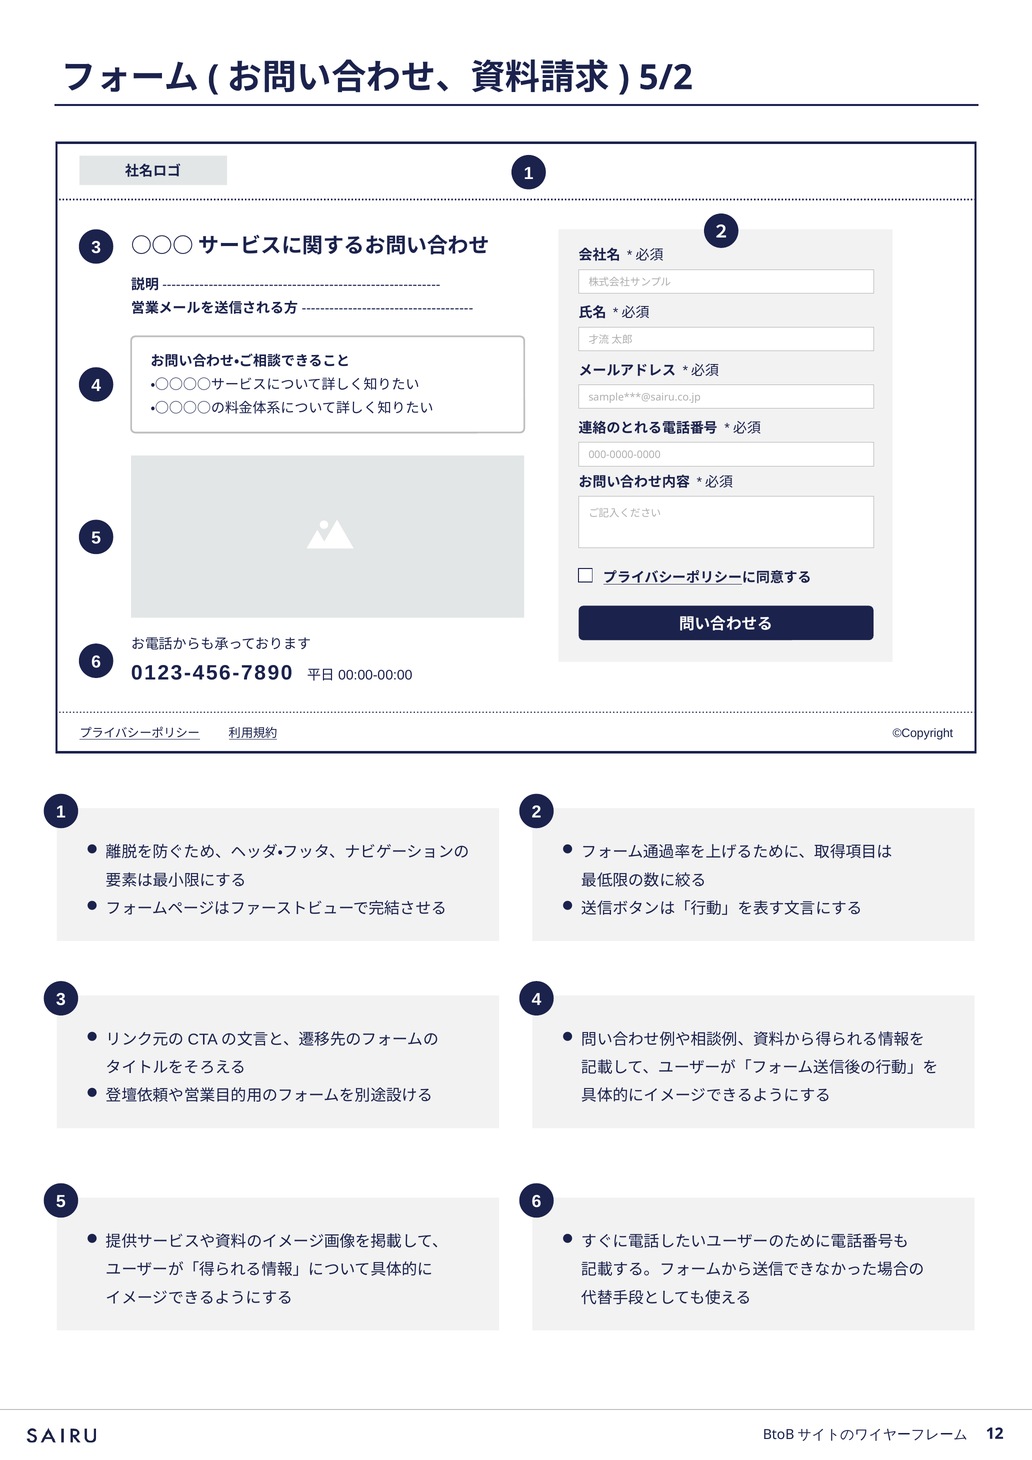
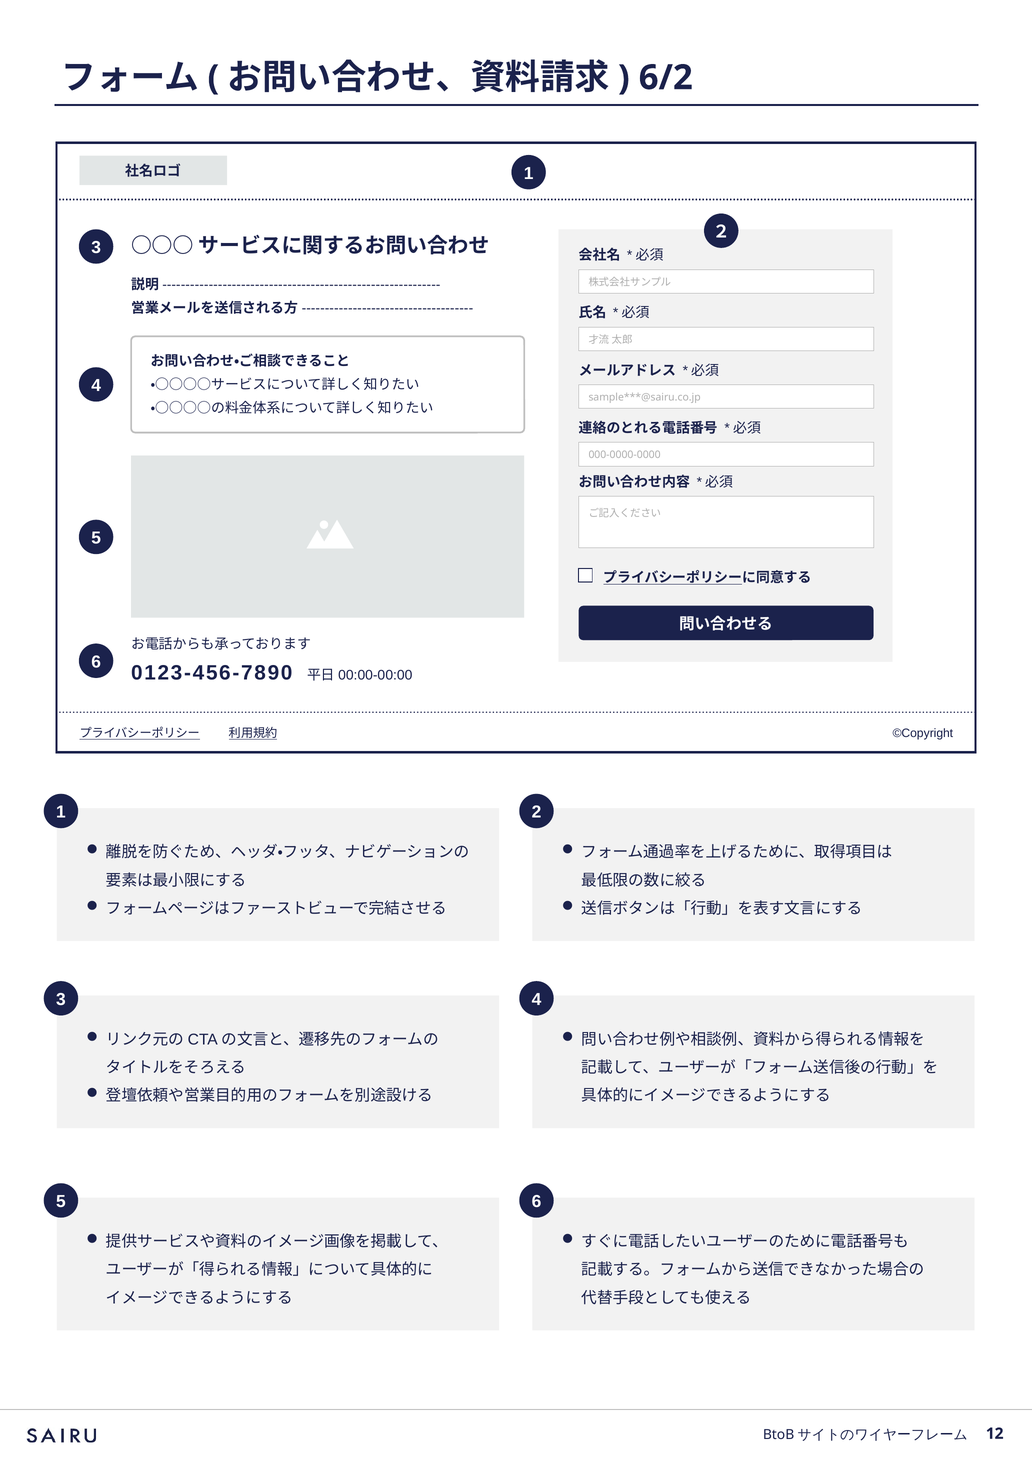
5/2: 5/2 -> 6/2 (666, 78)
